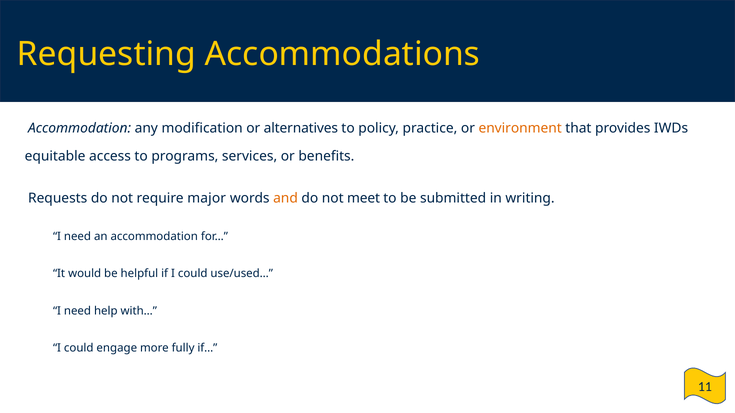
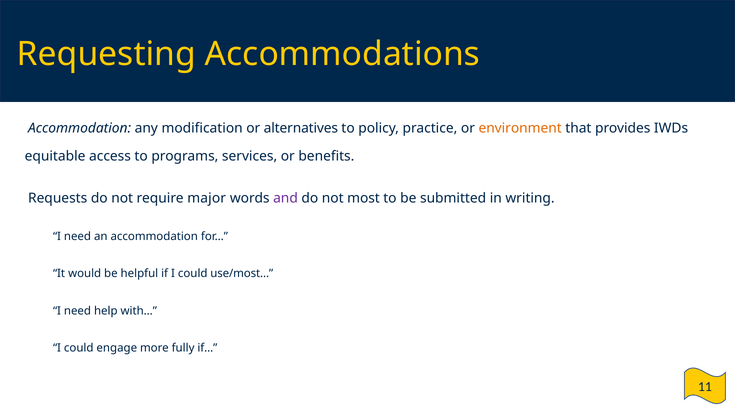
and colour: orange -> purple (286, 198)
meet: meet -> most (364, 198)
use/used…: use/used… -> use/most… (242, 274)
